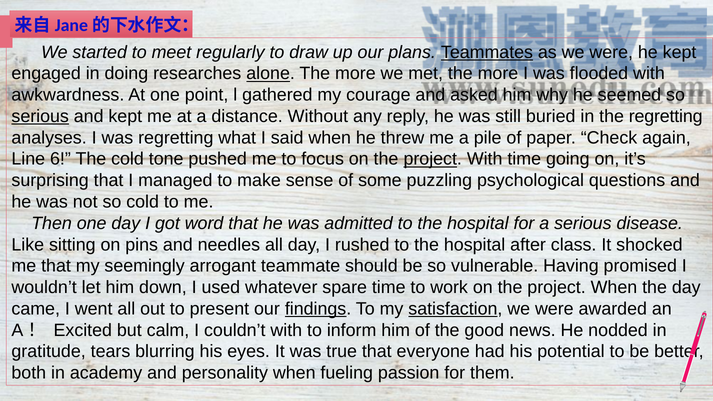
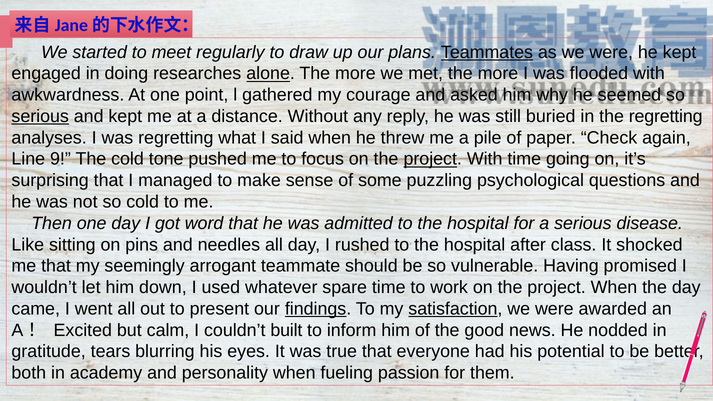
6: 6 -> 9 (60, 159)
couldn’t with: with -> built (286, 330)
